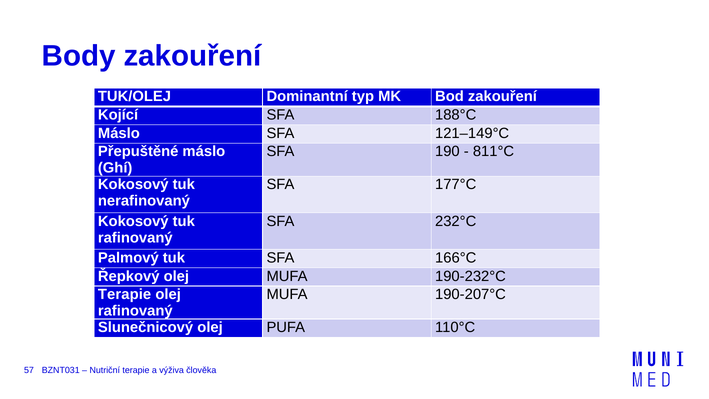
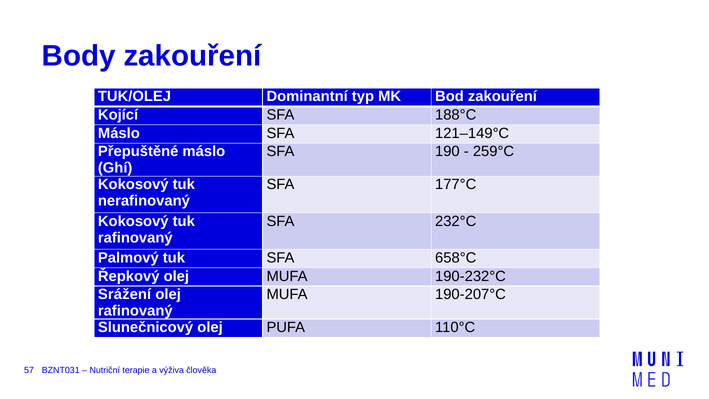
811°C: 811°C -> 259°C (494, 152)
166°C: 166°C -> 658°C (456, 258)
Terapie: Terapie -> Srážení (125, 294)
